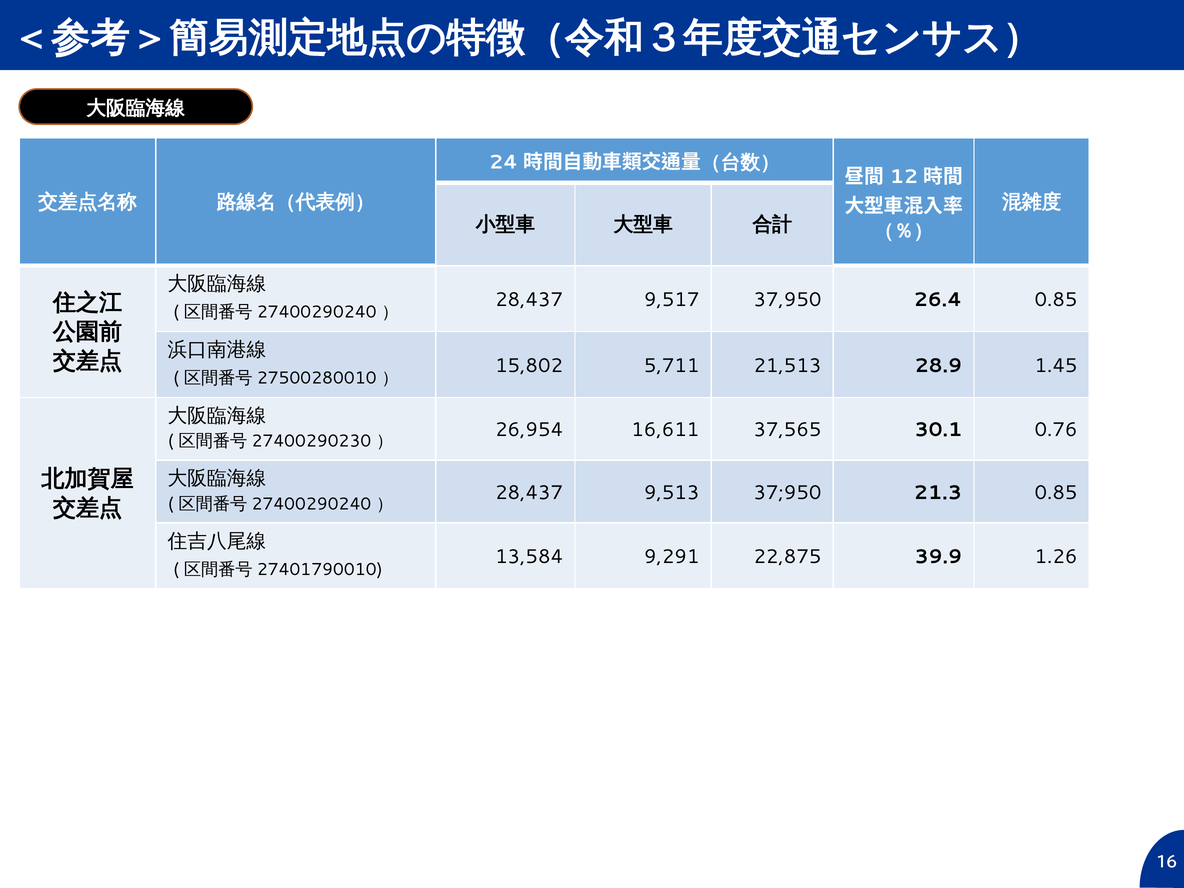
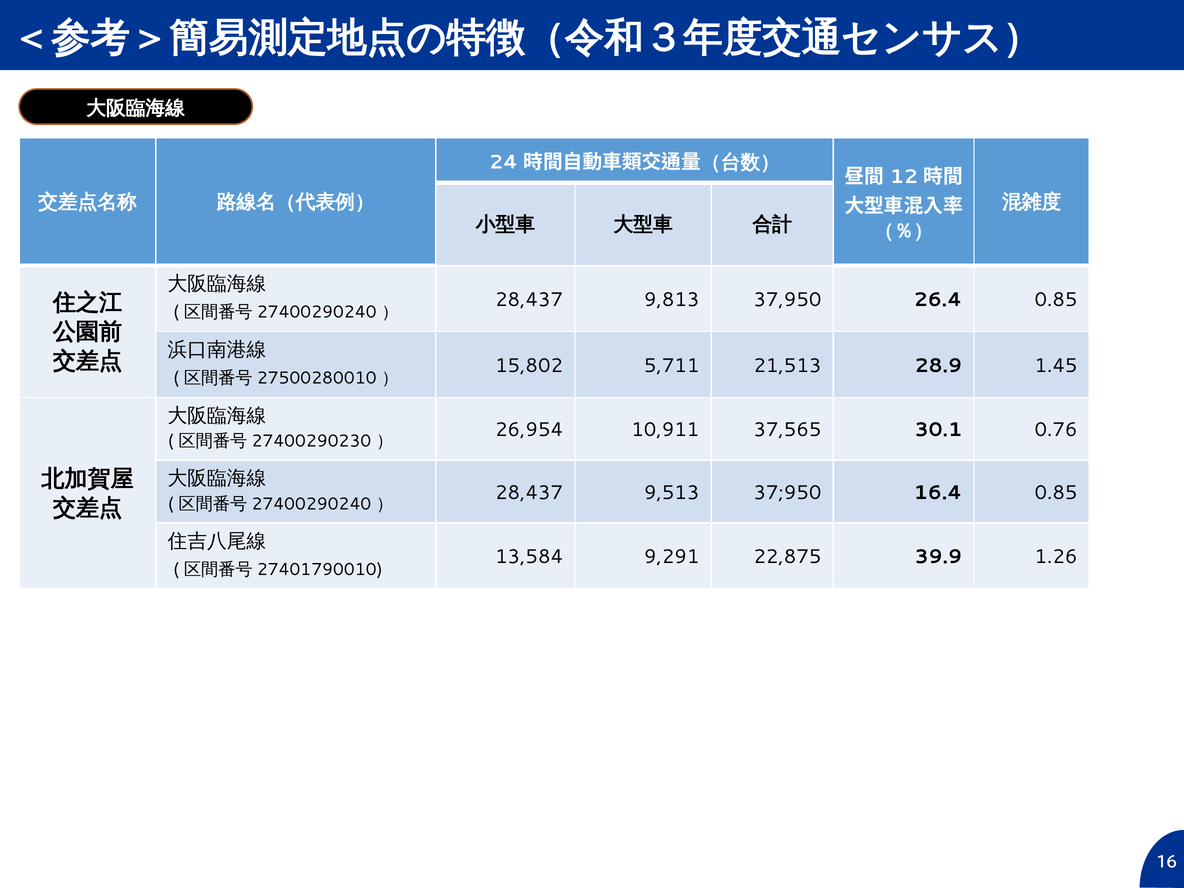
9,517: 9,517 -> 9,813 (672, 300)
16,611: 16,611 -> 10,911 (665, 430)
21.3: 21.3 -> 16.4 (938, 492)
